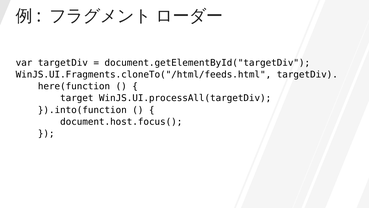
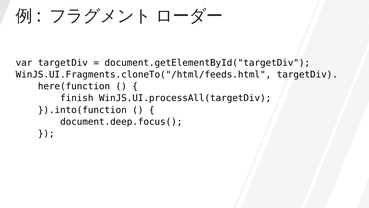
target: target -> finish (77, 98)
document.host.focus(: document.host.focus( -> document.deep.focus( (121, 122)
